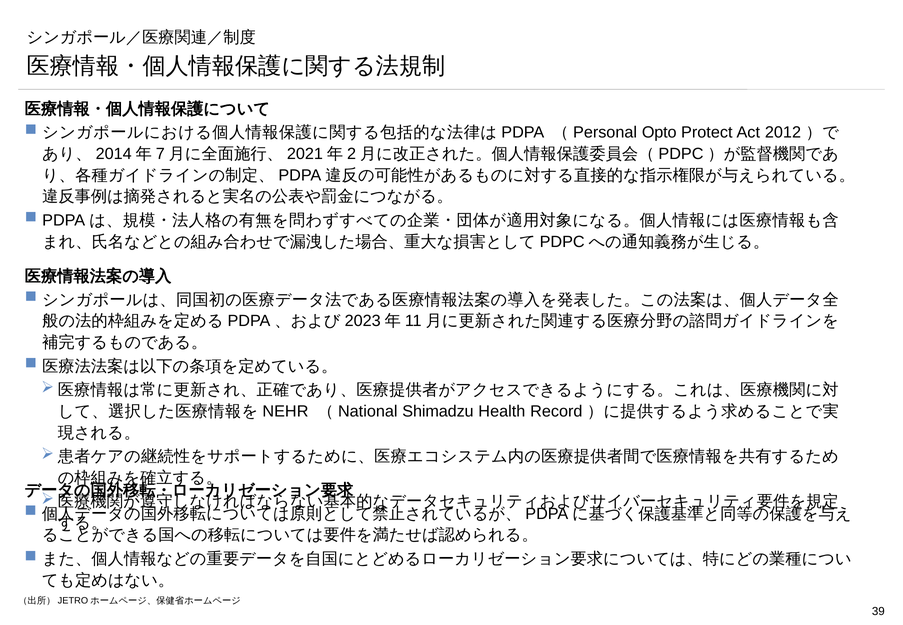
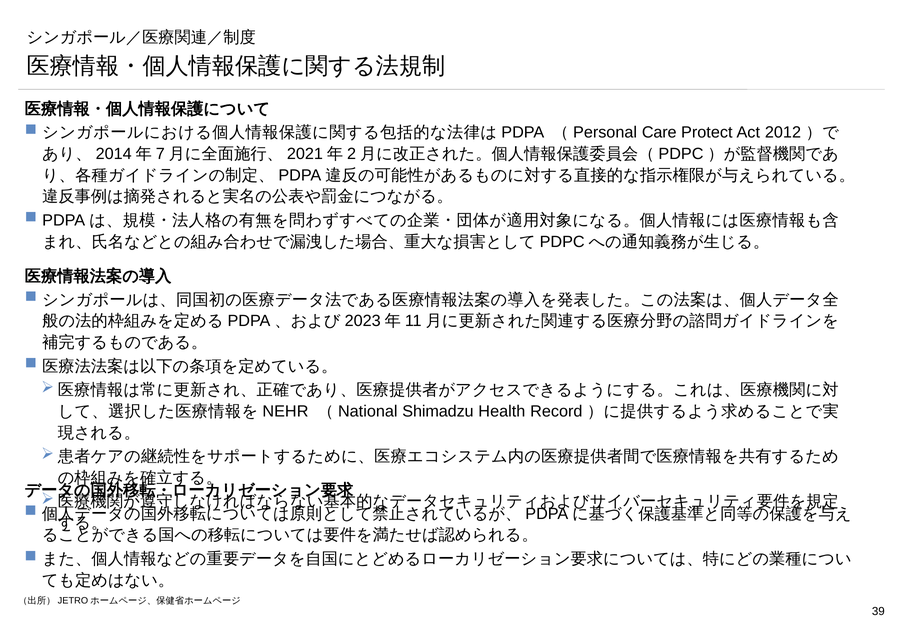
Opto: Opto -> Care (659, 132)
